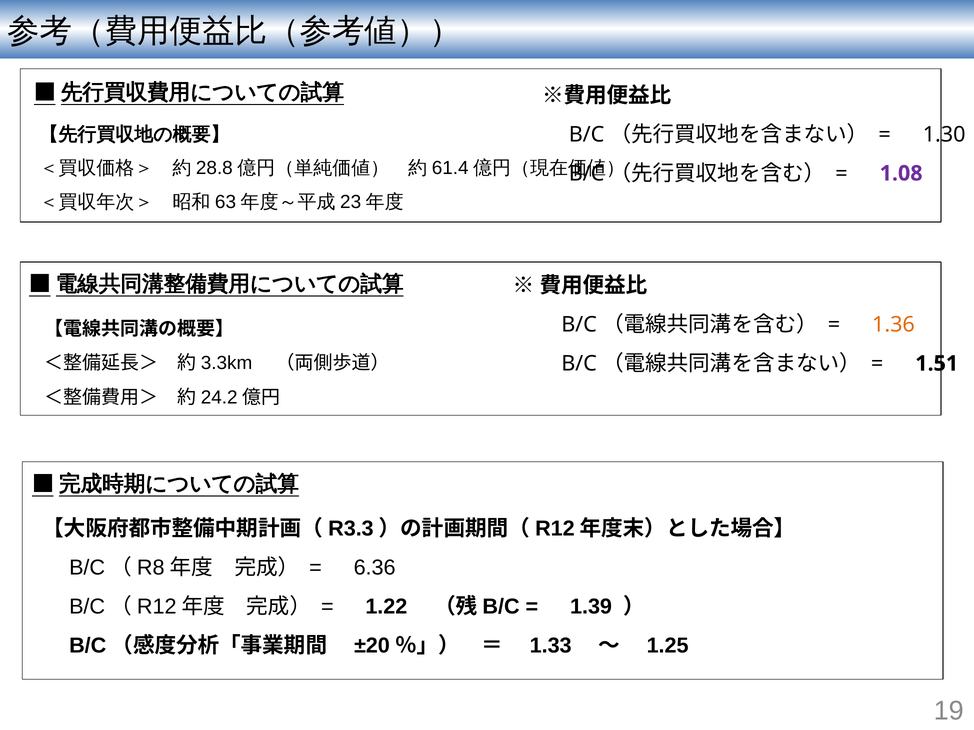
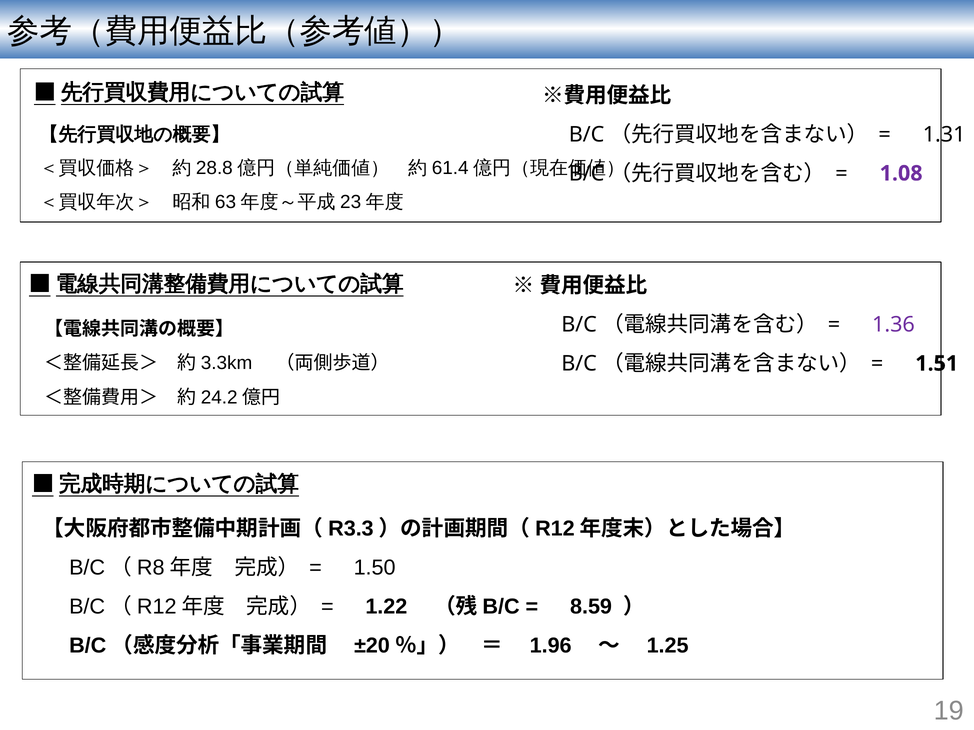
1.30: 1.30 -> 1.31 (944, 135)
1.36 colour: orange -> purple (893, 325)
6.36: 6.36 -> 1.50 (375, 568)
1.39: 1.39 -> 8.59 (591, 607)
1.33: 1.33 -> 1.96 (551, 646)
